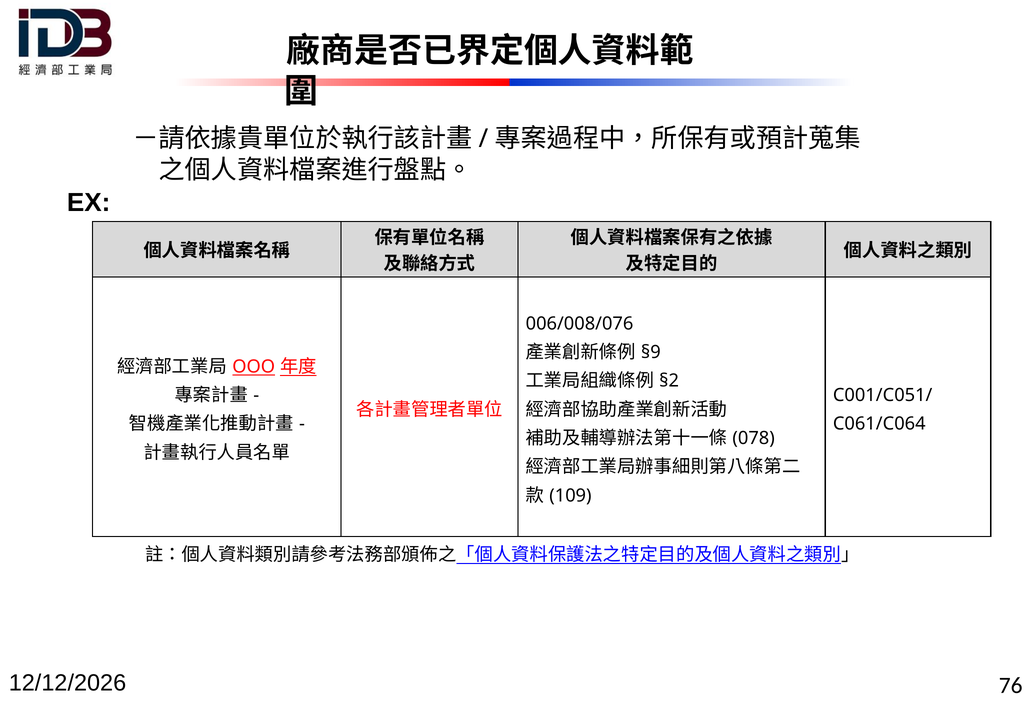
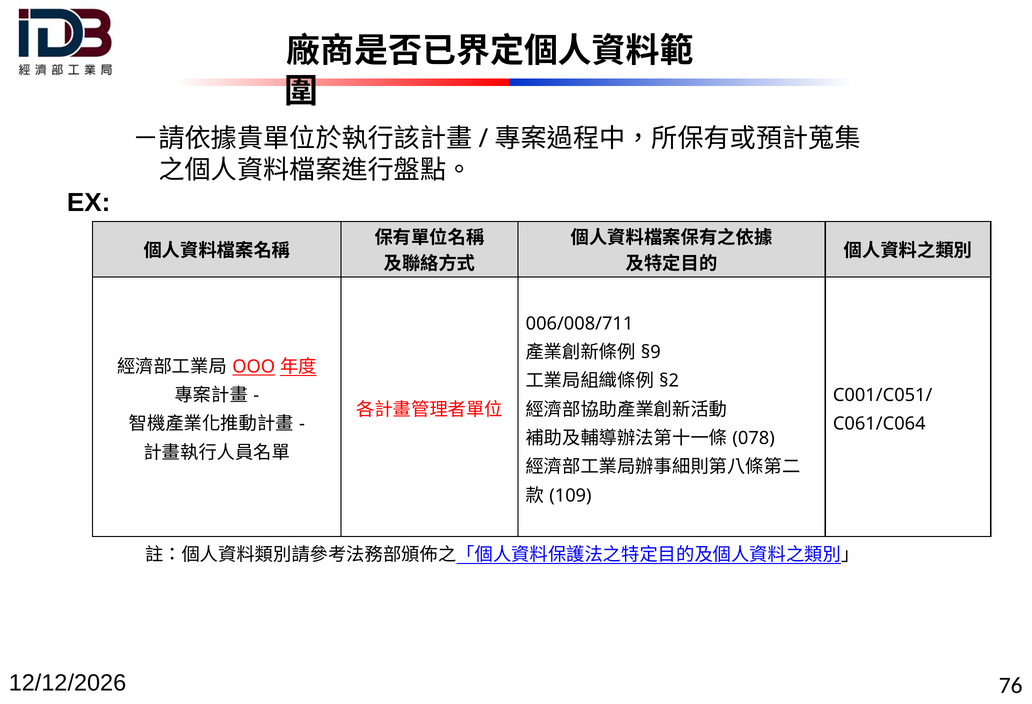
006/008/076: 006/008/076 -> 006/008/711 (580, 324)
